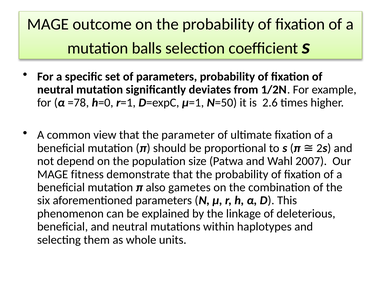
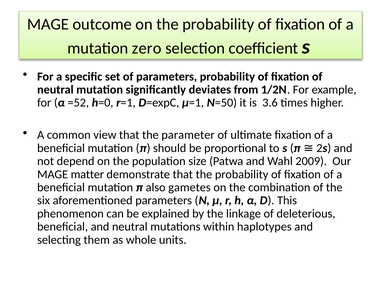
balls: balls -> zero (147, 48)
=78: =78 -> =52 (78, 103)
2.6: 2.6 -> 3.6 (270, 103)
2007: 2007 -> 2009 (311, 162)
fitness: fitness -> matter (87, 175)
